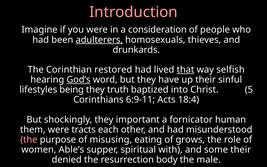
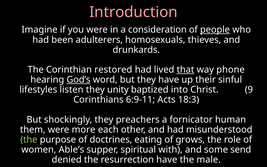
people underline: none -> present (215, 30)
adulterers underline: present -> none (99, 40)
selfish: selfish -> phone (231, 70)
being: being -> listen (72, 90)
truth: truth -> unity (118, 90)
5: 5 -> 9 (249, 90)
18:4: 18:4 -> 18:3 (189, 100)
important: important -> preachers (138, 119)
tracts: tracts -> more (84, 130)
the colour: pink -> light green (29, 140)
misusing: misusing -> doctrines (111, 140)
some their: their -> send (241, 150)
resurrection body: body -> have (167, 160)
